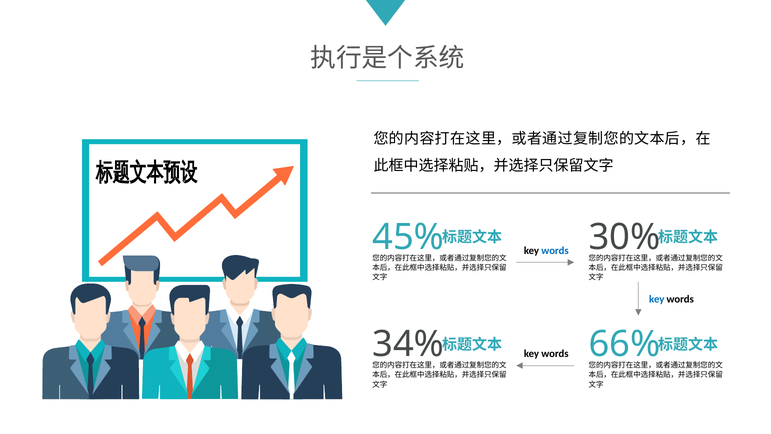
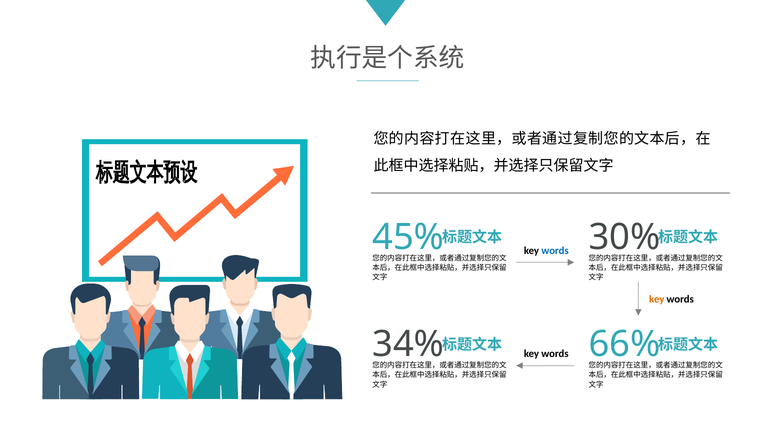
key colour: blue -> orange (657, 299)
